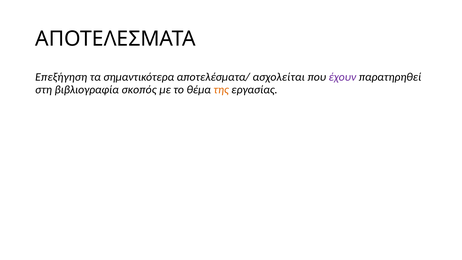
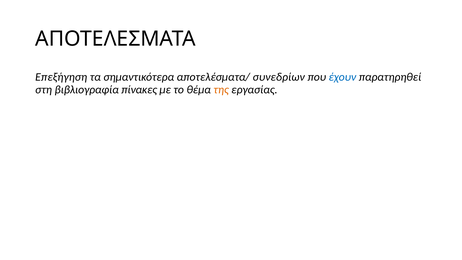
ασχολείται: ασχολείται -> συνεδρίων (279, 77)
έχουν colour: purple -> blue (342, 77)
σκοπός: σκοπός -> πίνακες (139, 90)
